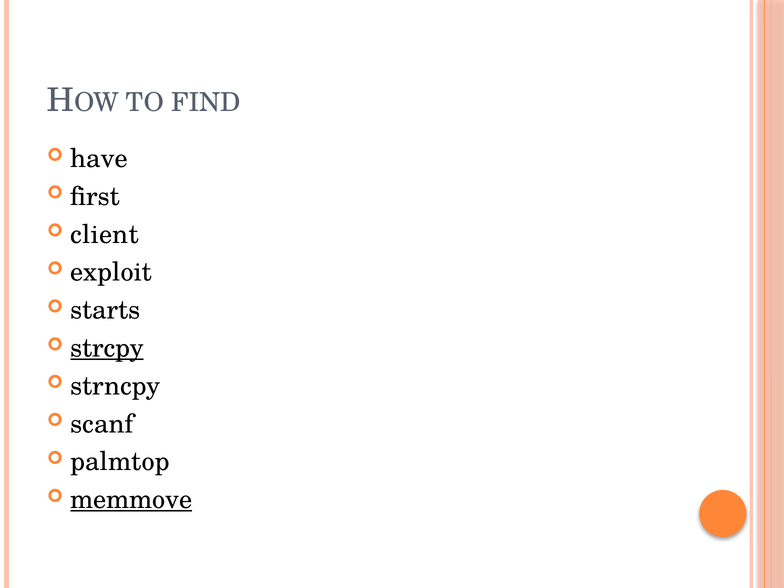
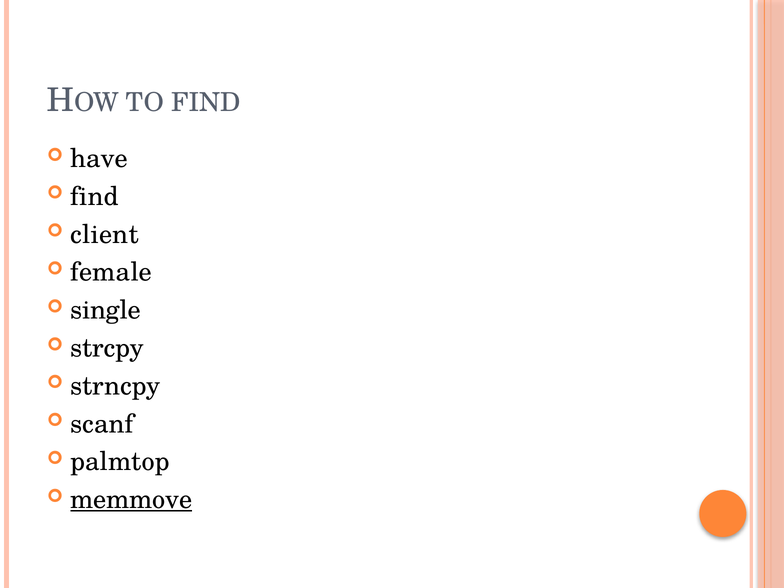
first: first -> find (95, 196)
exploit: exploit -> female (111, 272)
starts: starts -> single (105, 310)
strcpy underline: present -> none (107, 348)
